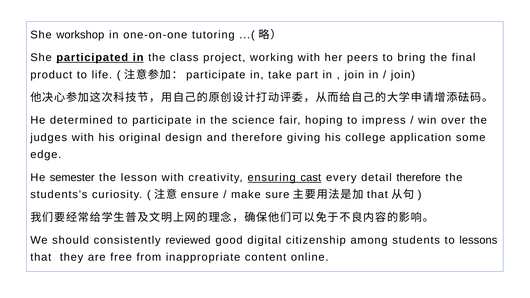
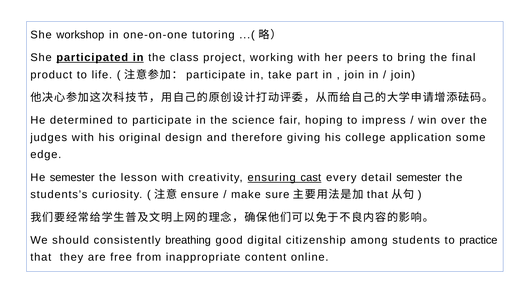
detail therefore: therefore -> semester (419, 177)
reviewed: reviewed -> breathing (188, 240)
lessons: lessons -> practice (478, 240)
